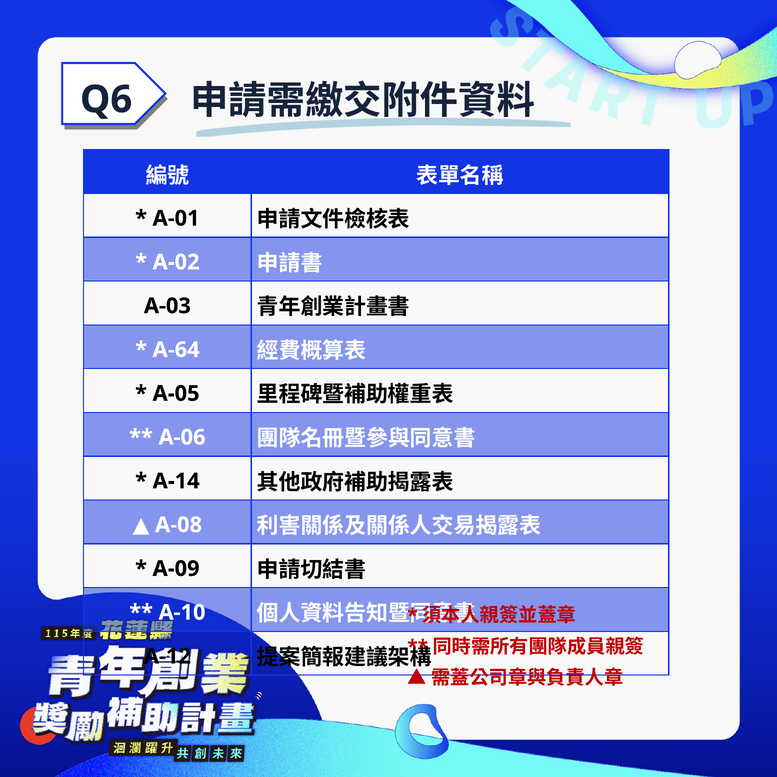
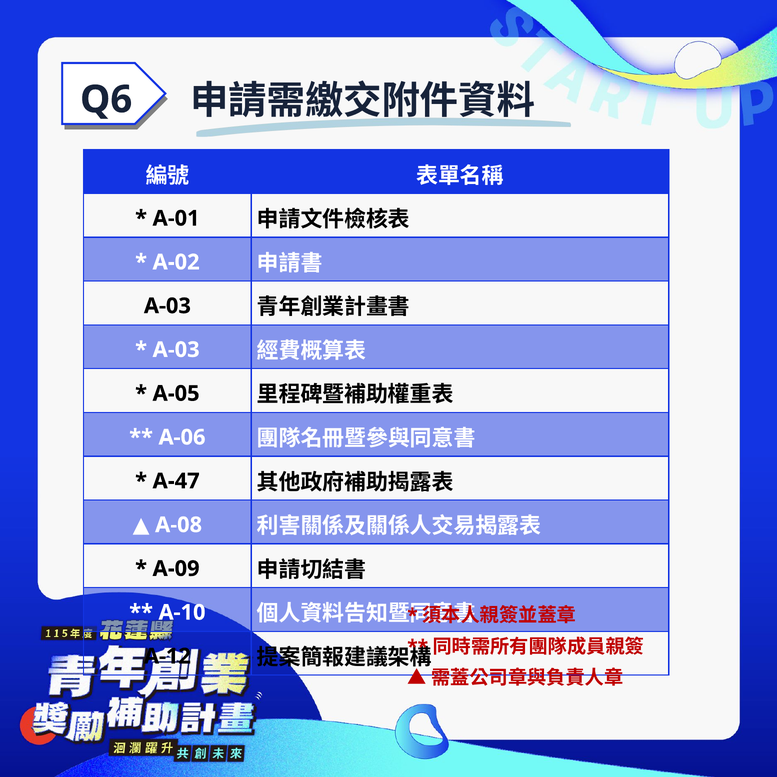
A-64: A-64 -> A-03 (176, 350)
A-14: A-14 -> A-47 (176, 481)
